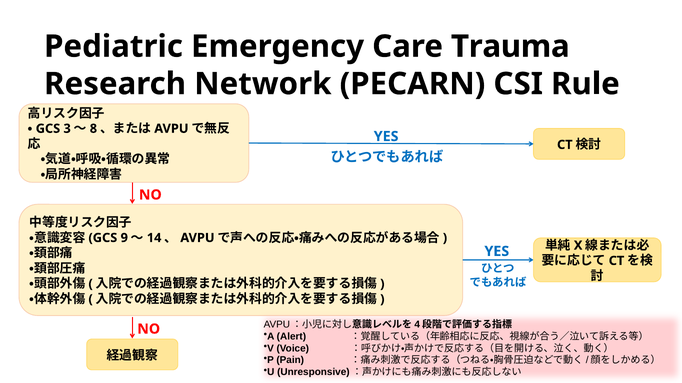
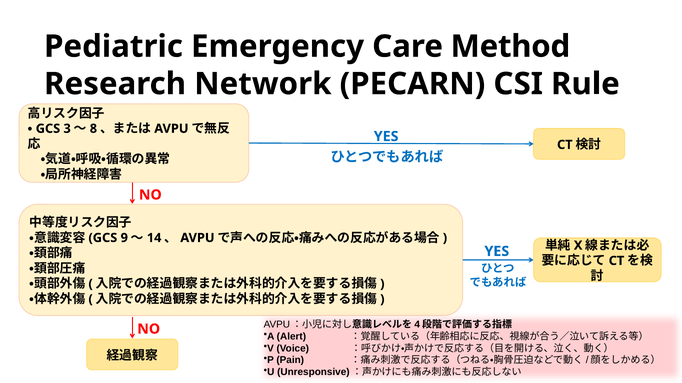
Trauma: Trauma -> Method (510, 47)
